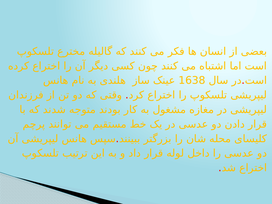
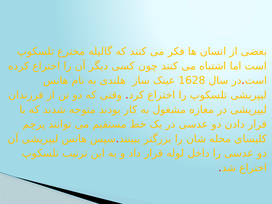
1638: 1638 -> 1628 (192, 80)
